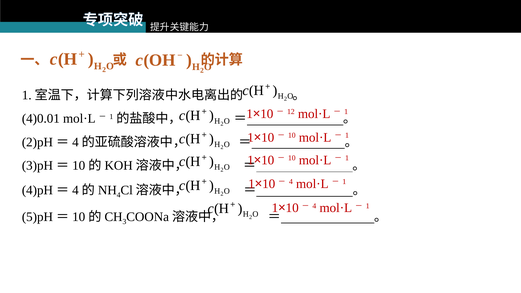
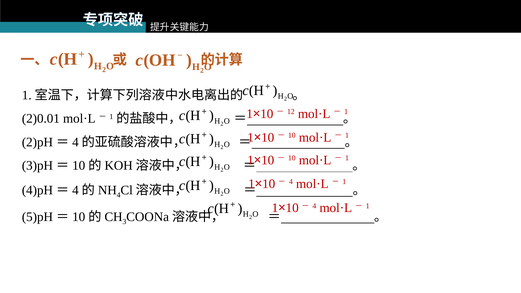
4)0.01: 4)0.01 -> 2)0.01 (41, 119)
